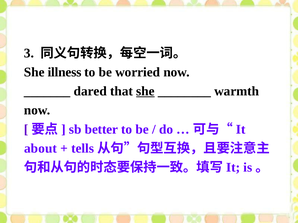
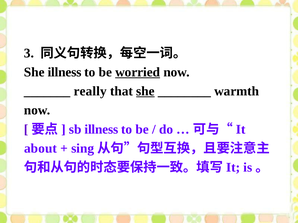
worried underline: none -> present (138, 72)
dared: dared -> really (90, 91)
sb better: better -> illness (101, 130)
tells: tells -> sing (83, 149)
